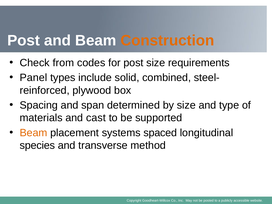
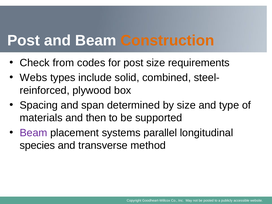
Panel: Panel -> Webs (33, 78)
cast: cast -> then (96, 118)
Beam colour: orange -> purple (34, 133)
spaced: spaced -> parallel (160, 133)
